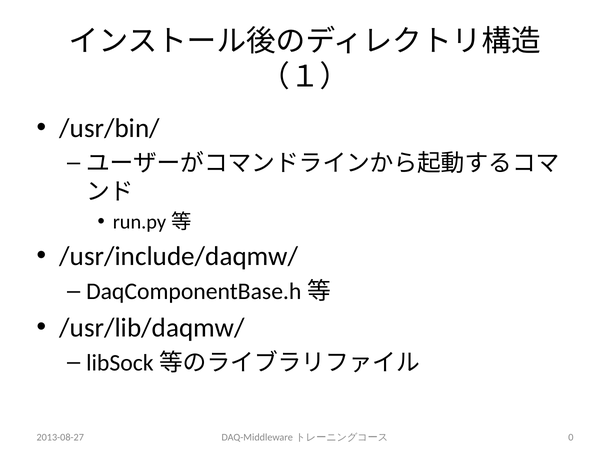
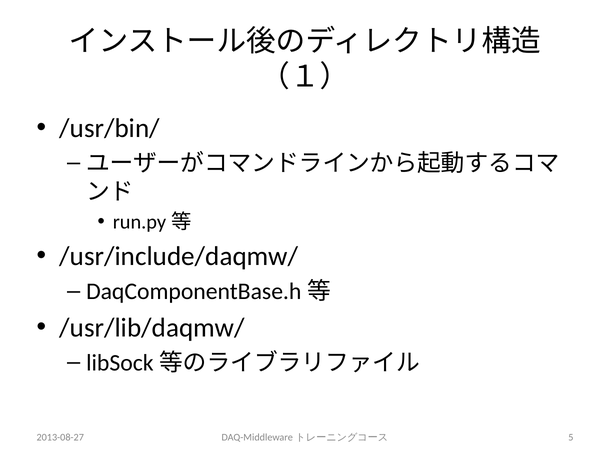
0: 0 -> 5 (571, 437)
